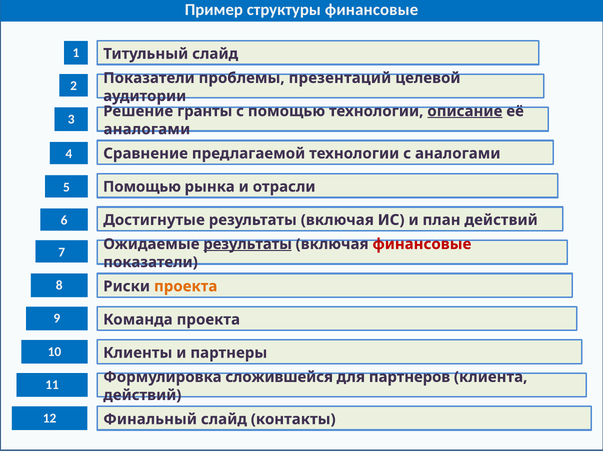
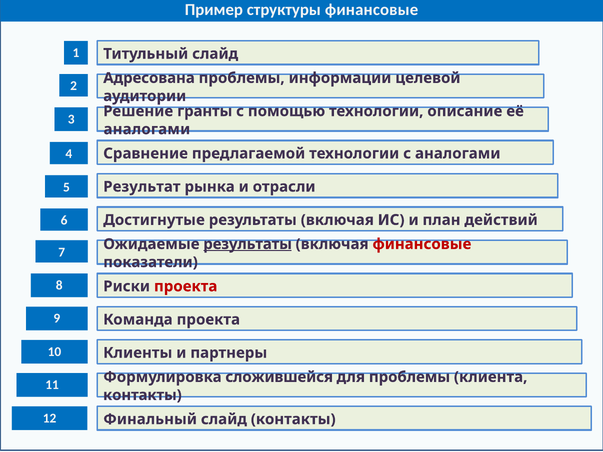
Показатели: Показатели -> Адресована (149, 78)
презентаций: презентаций -> информации (340, 78)
описание underline: present -> none (465, 111)
Помощью: Помощью -> Результат (142, 187)
проекта colour: orange -> red (186, 287)
для партнеров: партнеров -> проблемы (410, 377)
действий: действий -> контакты (142, 395)
